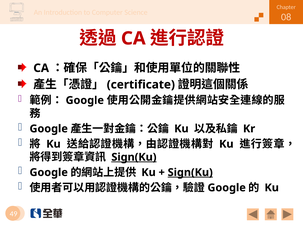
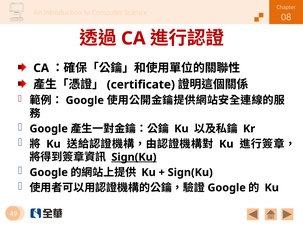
Sign(Ku underline: present -> none (190, 173)
